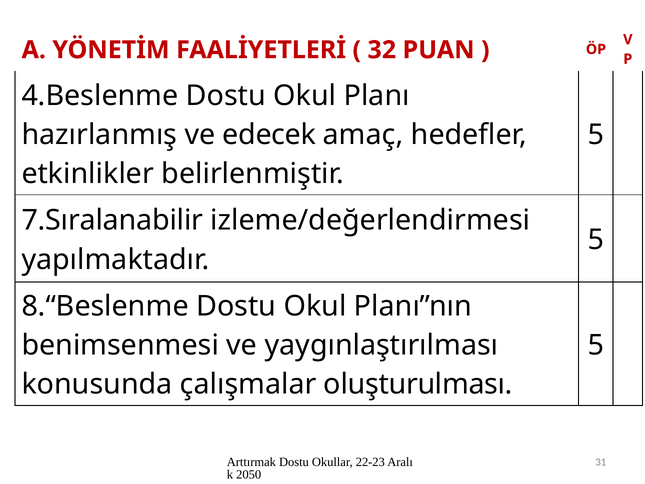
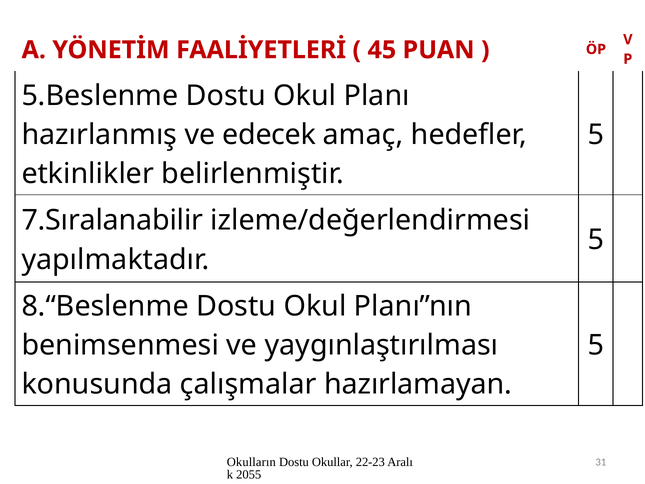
32: 32 -> 45 (382, 50)
4.Beslenme: 4.Beslenme -> 5.Beslenme (100, 96)
oluşturulması: oluşturulması -> hazırlamayan (418, 384)
Arttırmak: Arttırmak -> Okulların (251, 462)
2050: 2050 -> 2055 (249, 475)
